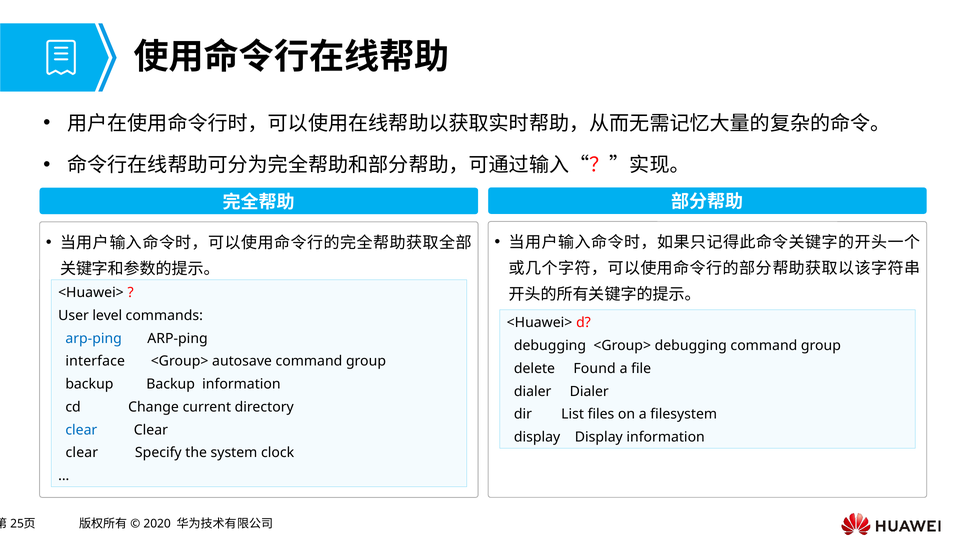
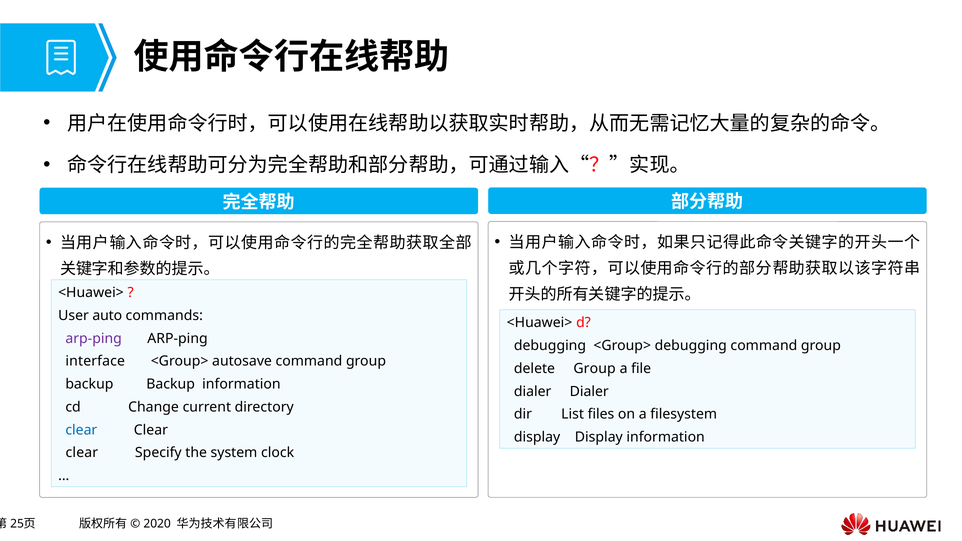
level: level -> auto (107, 316)
arp-ping colour: blue -> purple (94, 339)
delete Found: Found -> Group (595, 369)
